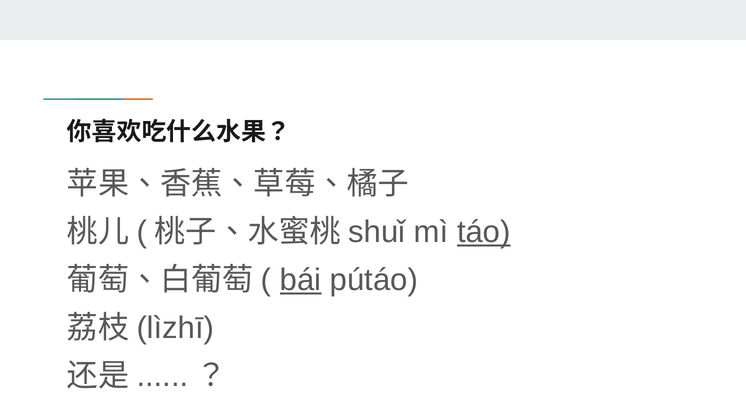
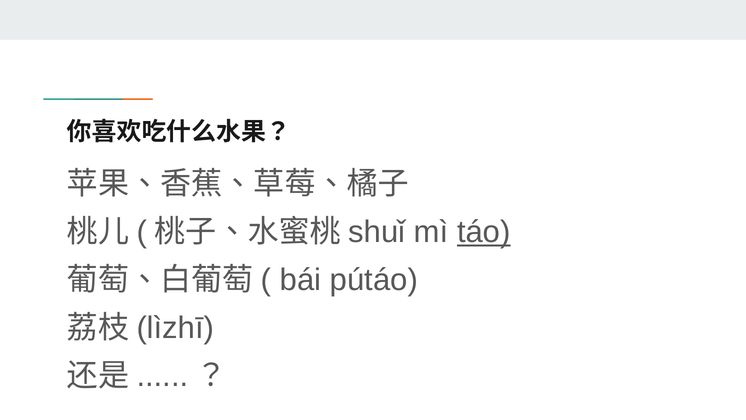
bái underline: present -> none (301, 280)
